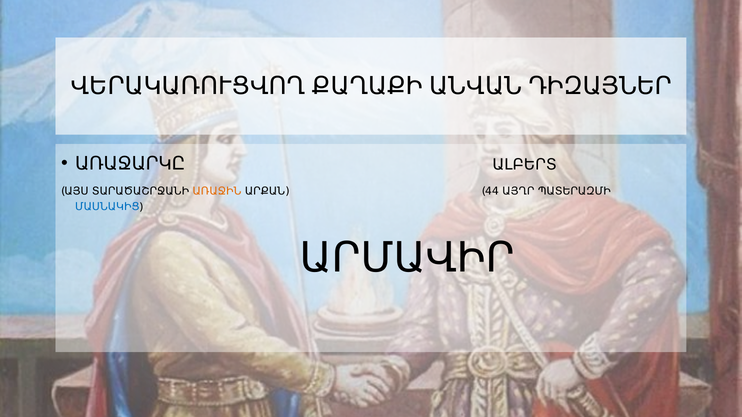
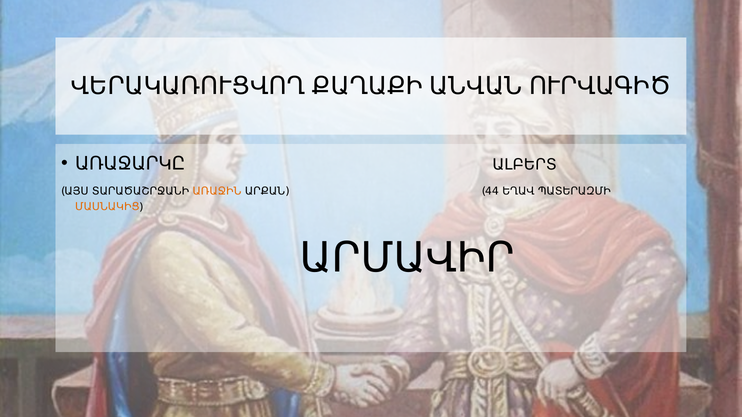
ԴԻԶԱՅՆԵՐ: ԴԻԶԱՅՆԵՐ -> ՈՒՐՎԱԳԻԾ (600, 86)
ԱՅՂՐ: ԱՅՂՐ -> ԵՂԱՎ (518, 191)
ՄԱՍՆԱԿԻՑ colour: blue -> orange (107, 207)
